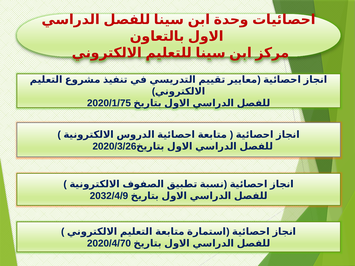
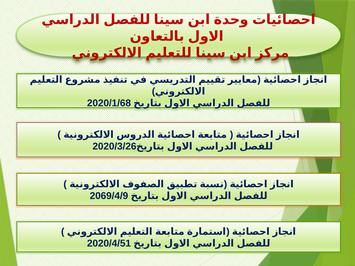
2020/1/75: 2020/1/75 -> 2020/1/68 (109, 103)
2032/4/9: 2032/4/9 -> 2069/4/9 (109, 196)
2020/4/70: 2020/4/70 -> 2020/4/51 (109, 244)
